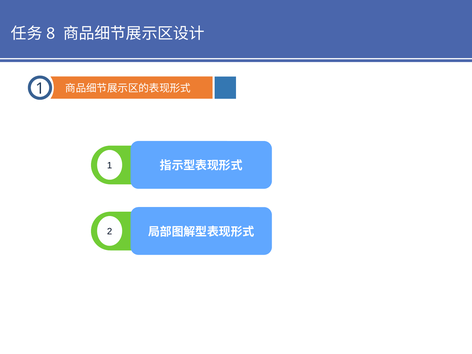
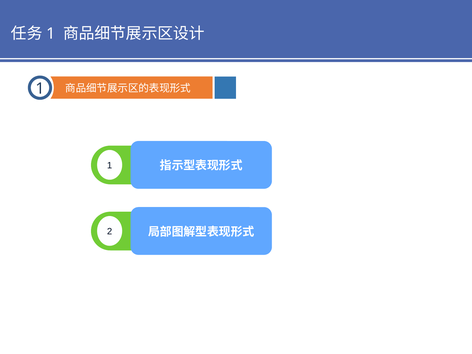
8: 8 -> 1 (51, 33)
